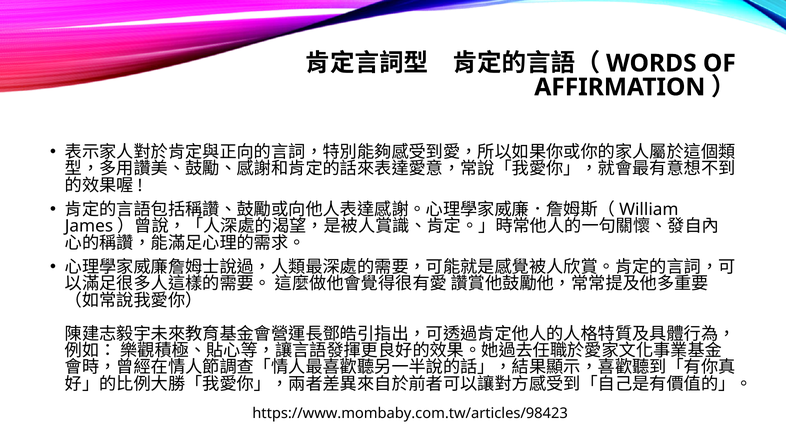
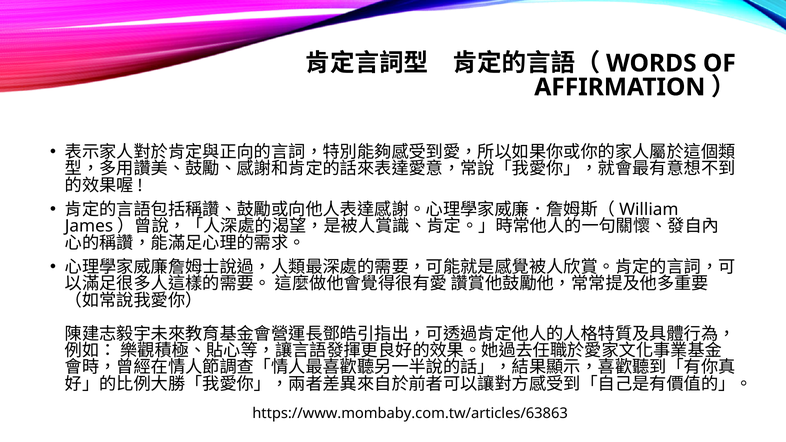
https://www.mombaby.com.tw/articles/98423: https://www.mombaby.com.tw/articles/98423 -> https://www.mombaby.com.tw/articles/63863 (410, 414)
